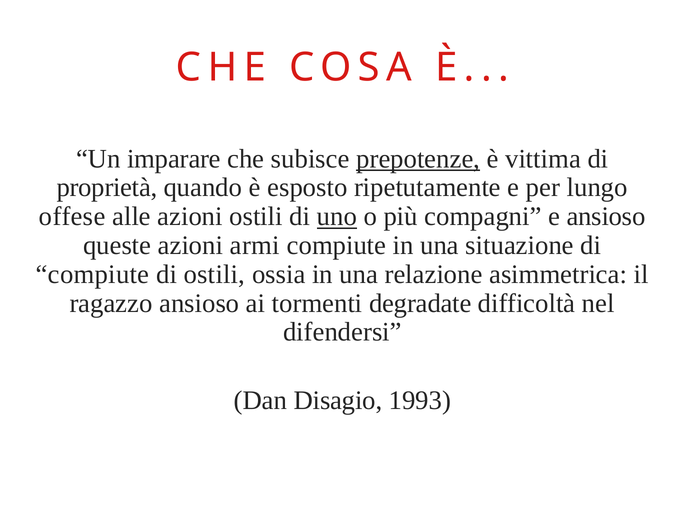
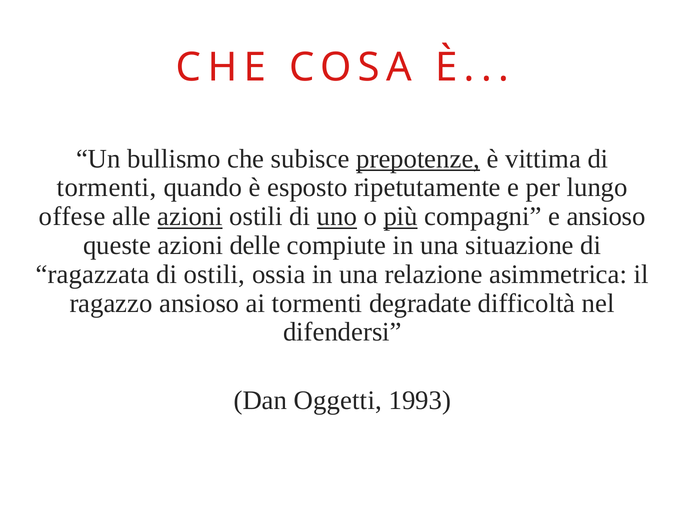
imparare: imparare -> bullismo (174, 159)
proprietà: proprietà -> tormenti (107, 188)
azioni underline: none -> present (190, 216)
più underline: none -> present (401, 216)
armi: armi -> delle (255, 245)
compiute: compiute -> ragazzata (93, 274)
Disagio: Disagio -> Oggetti (338, 400)
